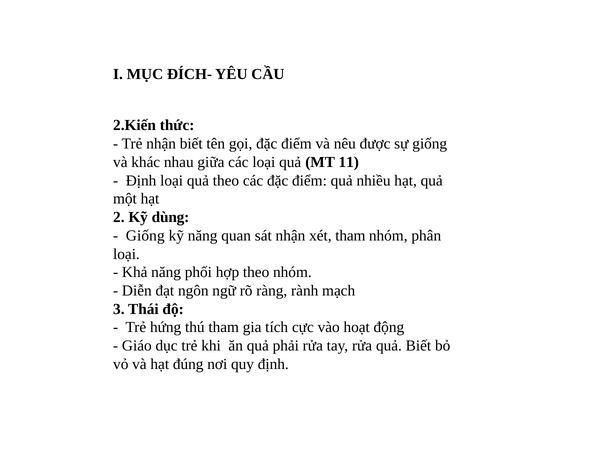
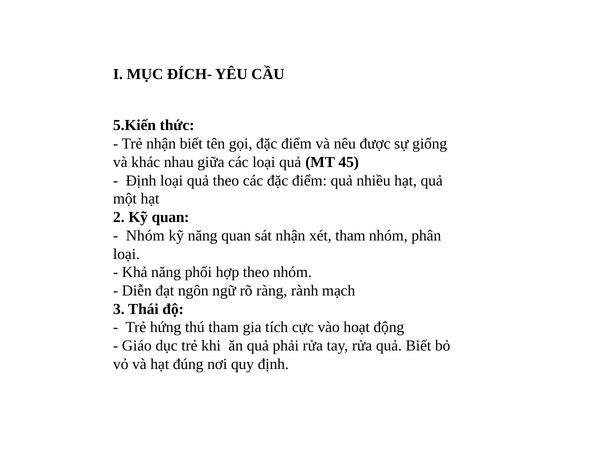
2.Kiến: 2.Kiến -> 5.Kiến (135, 125)
11: 11 -> 45 (349, 162)
Kỹ dùng: dùng -> quan (171, 217)
Giống: Giống -> Nhóm (145, 236)
